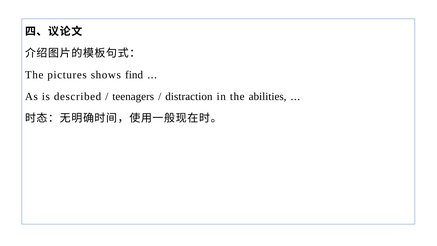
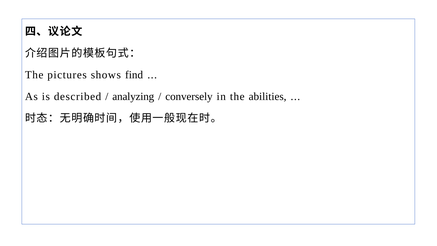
teenagers: teenagers -> analyzing (133, 96)
distraction: distraction -> conversely (189, 96)
